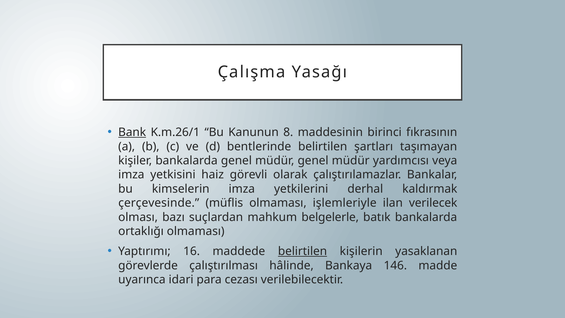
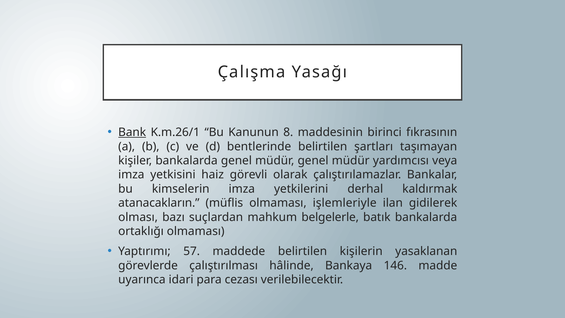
çerçevesinde: çerçevesinde -> atanacakların (159, 203)
verilecek: verilecek -> gidilerek (433, 203)
16: 16 -> 57 (192, 251)
belirtilen underline: present -> none (303, 251)
